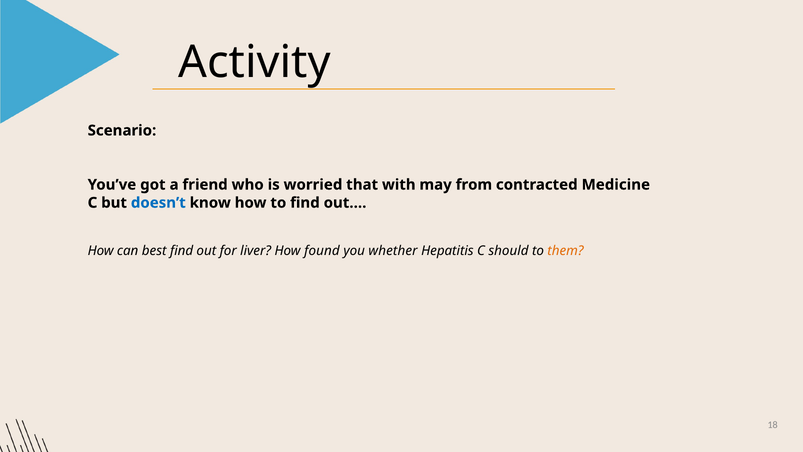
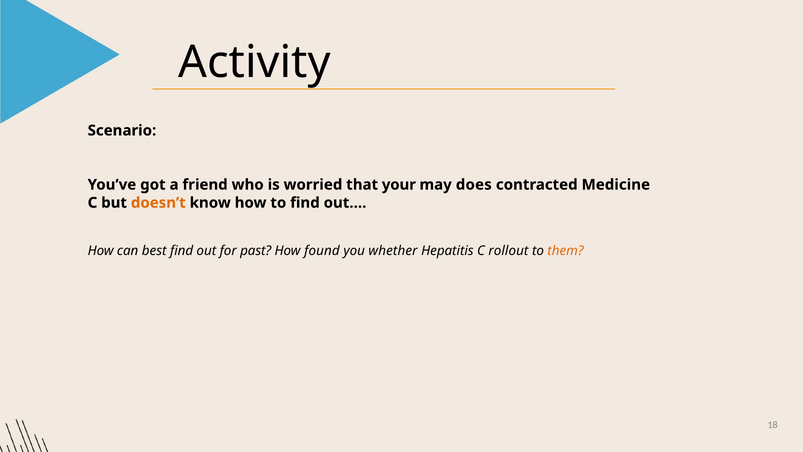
with: with -> your (399, 185)
from: from -> does (474, 185)
doesn’t colour: blue -> orange (158, 203)
liver: liver -> past (256, 251)
should: should -> rollout (508, 251)
